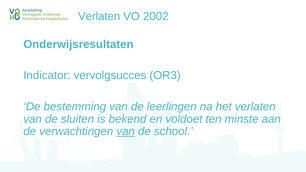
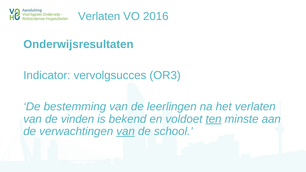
2002: 2002 -> 2016 (156, 16)
sluiten: sluiten -> vinden (78, 119)
ten underline: none -> present (214, 119)
